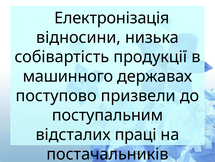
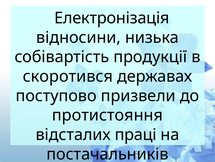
машинного: машинного -> скоротився (68, 76)
поступальним: поступальним -> протистояння (107, 115)
